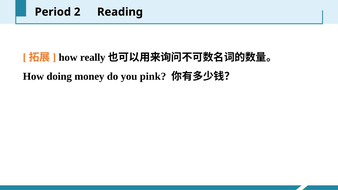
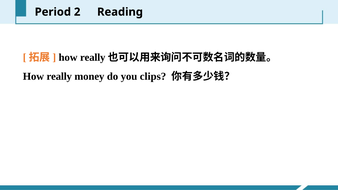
doing: doing -> really (59, 76)
pink: pink -> clips (153, 76)
